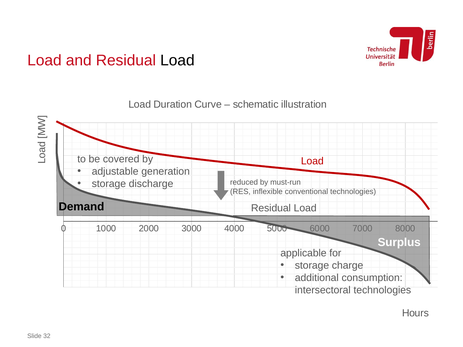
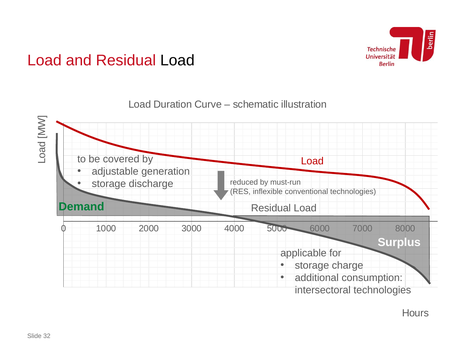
Demand colour: black -> green (81, 207)
